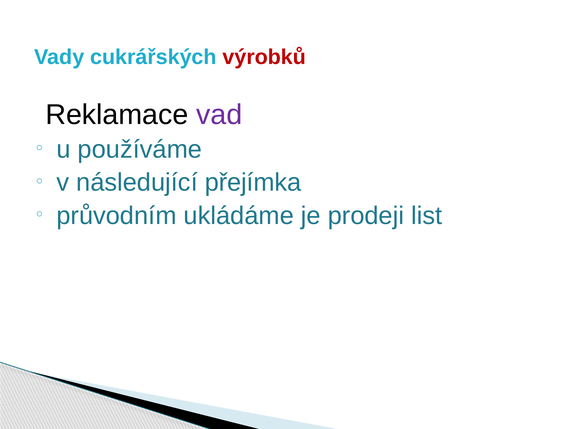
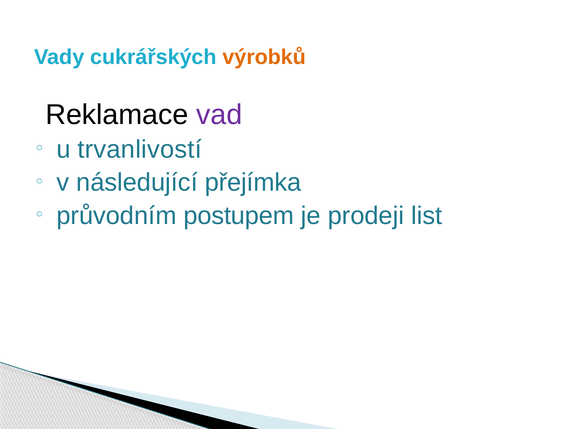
výrobků colour: red -> orange (264, 57)
používáme: používáme -> trvanlivostí (140, 149)
ukládáme: ukládáme -> postupem (239, 216)
